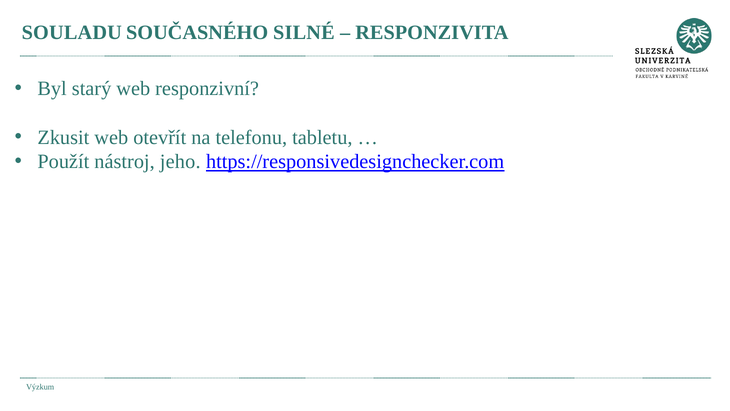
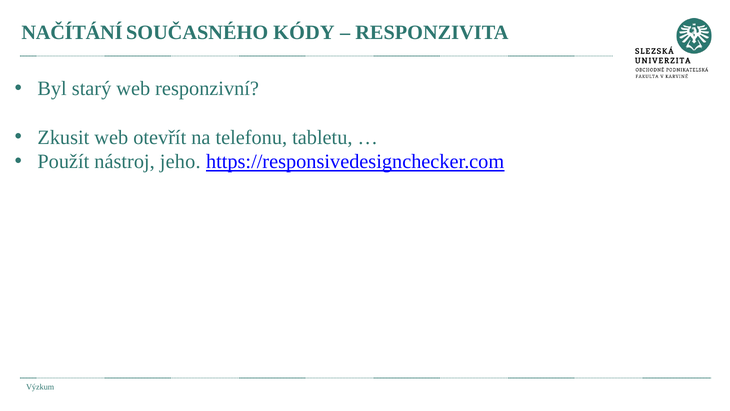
SOULADU: SOULADU -> NAČÍTÁNÍ (72, 33)
SILNÉ: SILNÉ -> KÓDY (304, 33)
